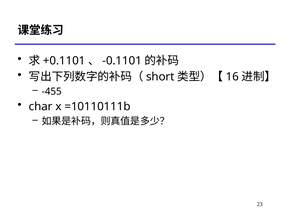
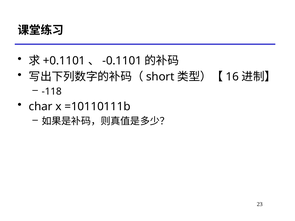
-455: -455 -> -118 (52, 92)
